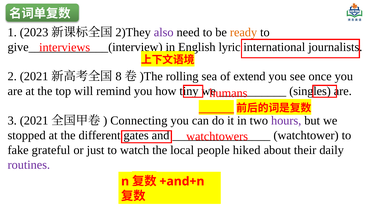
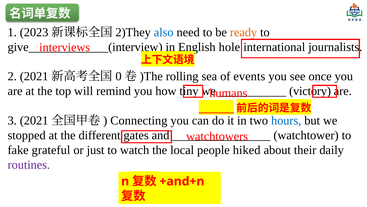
also colour: purple -> blue (164, 32)
lyric: lyric -> hole (229, 47)
8: 8 -> 0 (119, 76)
extend: extend -> events (249, 76)
singles: singles -> victory (310, 91)
hours colour: purple -> blue (286, 120)
